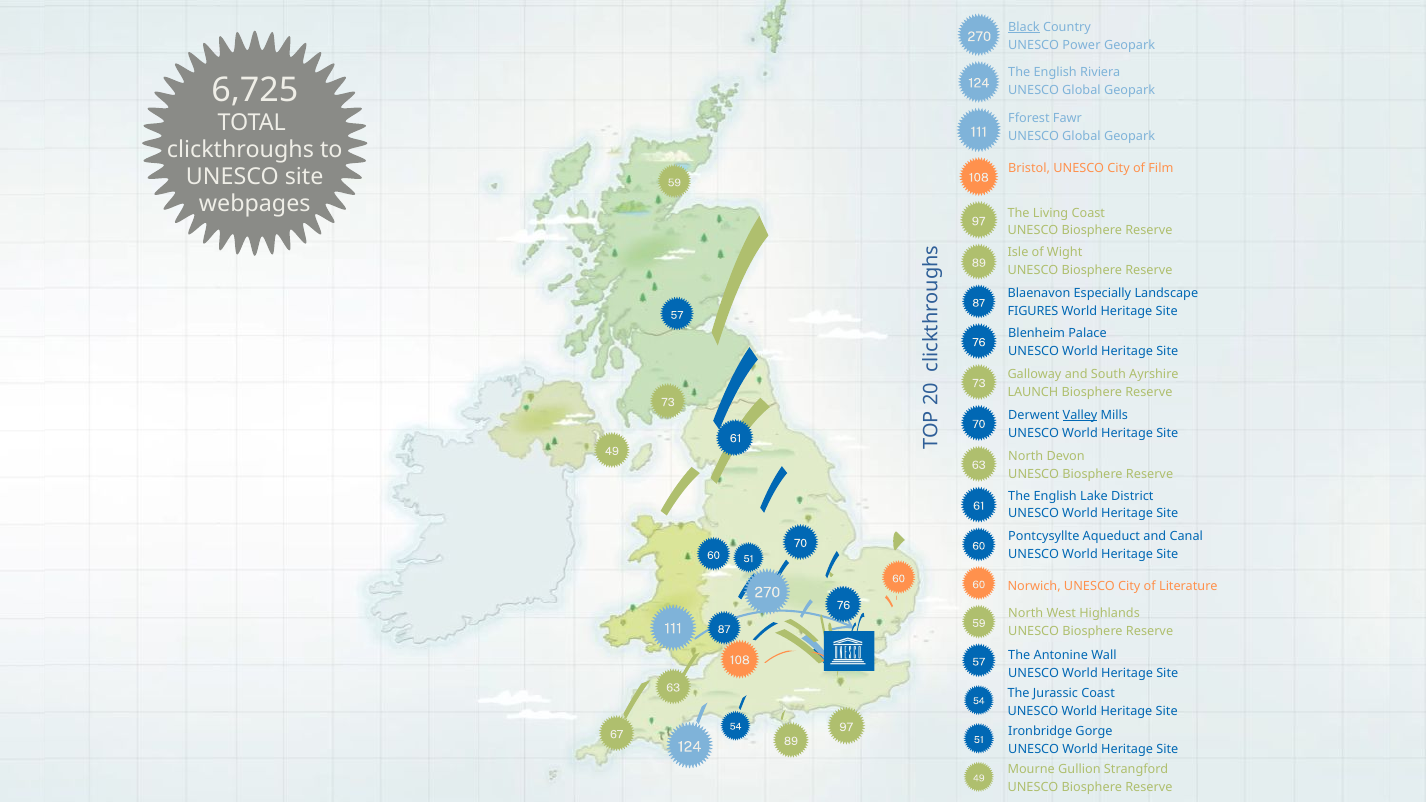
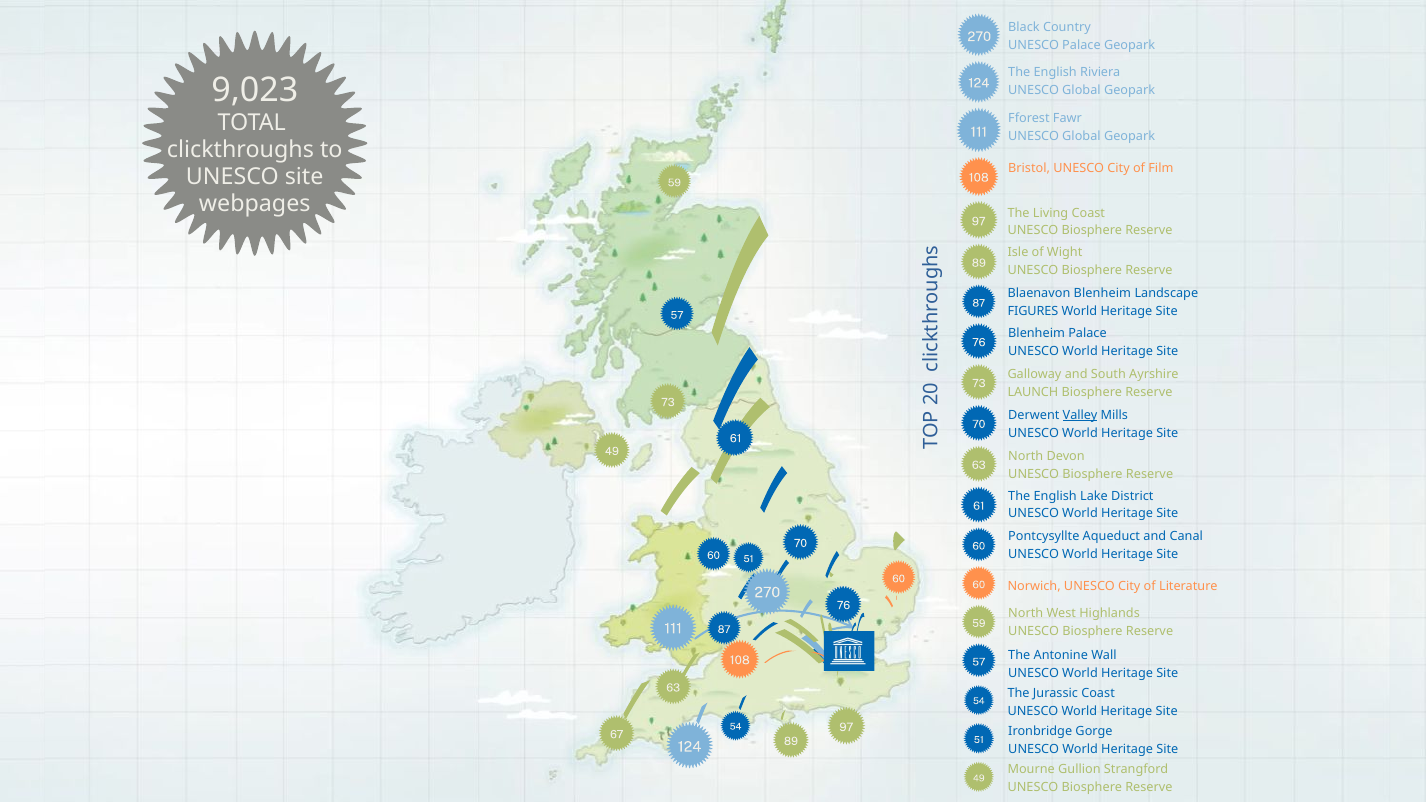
Black underline: present -> none (1024, 27)
UNESCO Power: Power -> Palace (1081, 45)
6,725: 6,725 -> 9,023 (255, 90)
Blaenavon Especially: Especially -> Blenheim (1102, 294)
